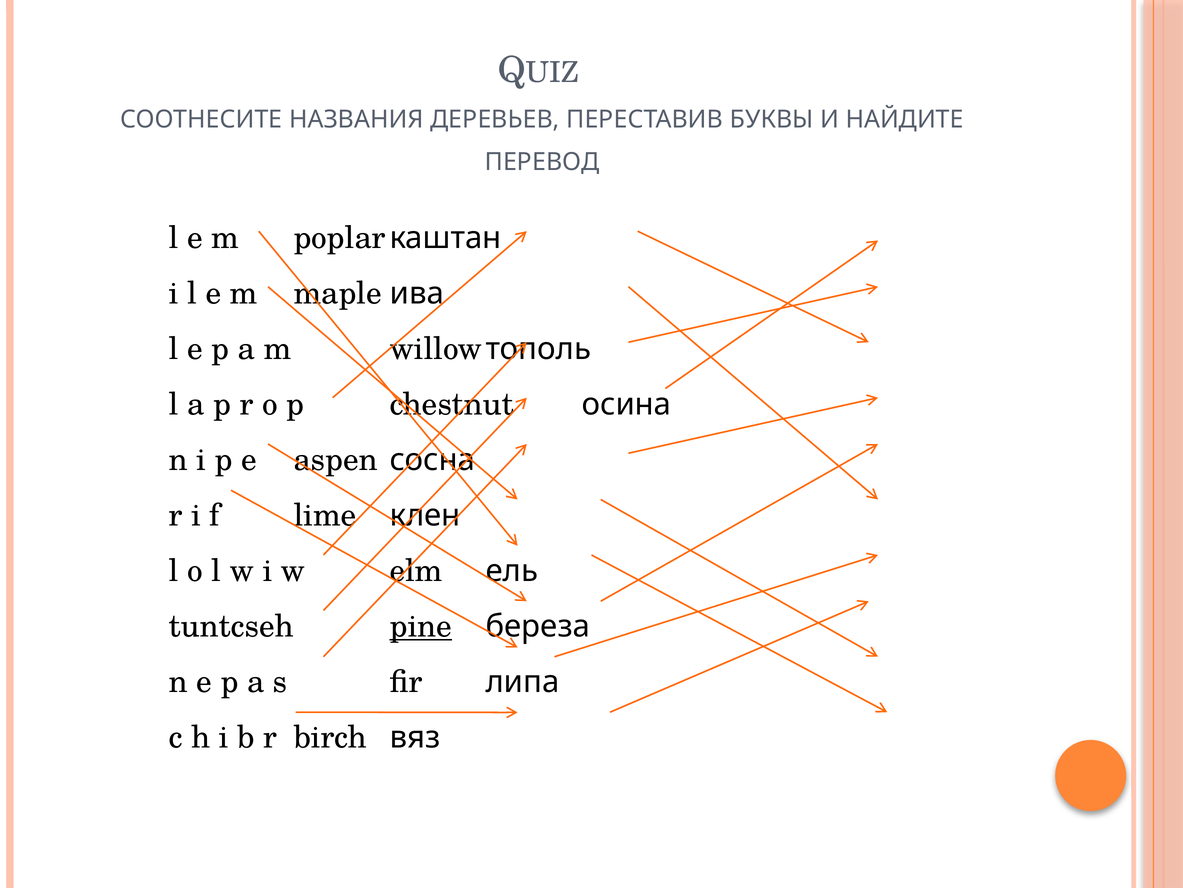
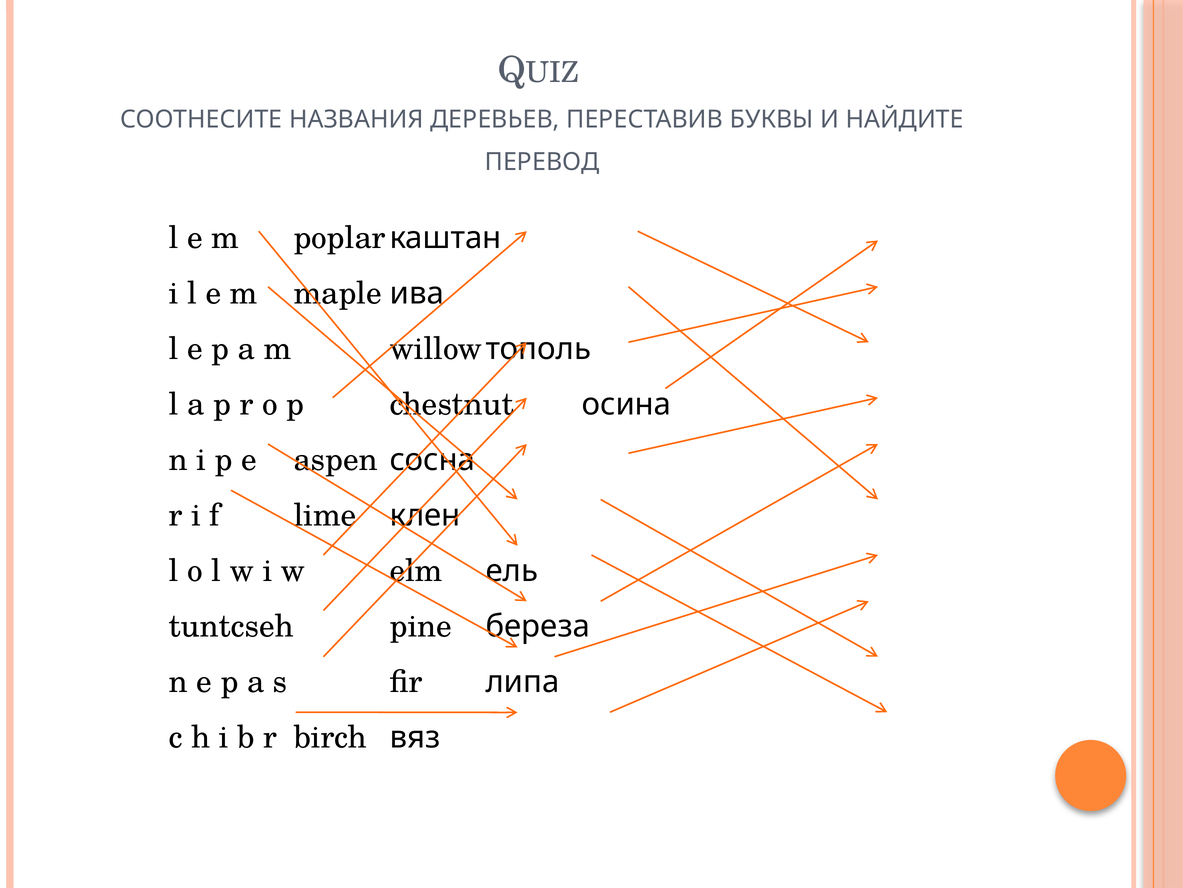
pine underline: present -> none (421, 626)
